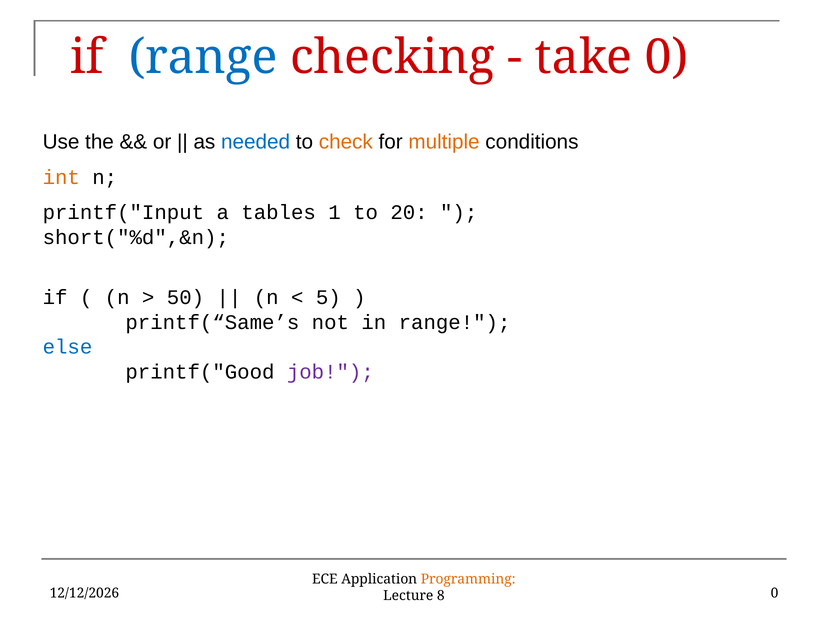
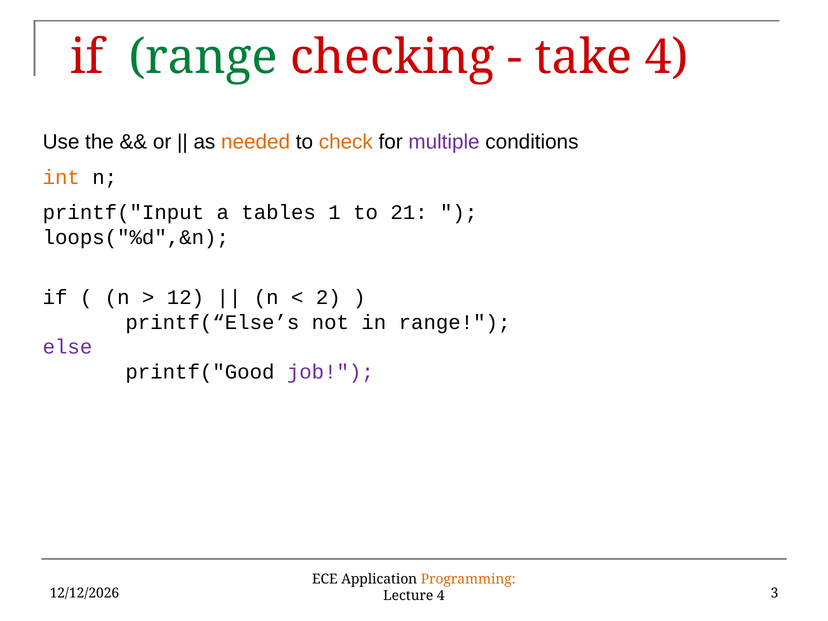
range colour: blue -> green (203, 57)
take 0: 0 -> 4 (667, 57)
needed colour: blue -> orange (256, 142)
multiple colour: orange -> purple (444, 142)
20: 20 -> 21 (409, 213)
short("%d",&n: short("%d",&n -> loops("%d",&n (136, 237)
50: 50 -> 12 (185, 297)
5: 5 -> 2 (328, 297)
printf(“Same’s: printf(“Same’s -> printf(“Else’s (212, 322)
else colour: blue -> purple (67, 347)
0: 0 -> 3 (775, 593)
Lecture 8: 8 -> 4 (441, 596)
